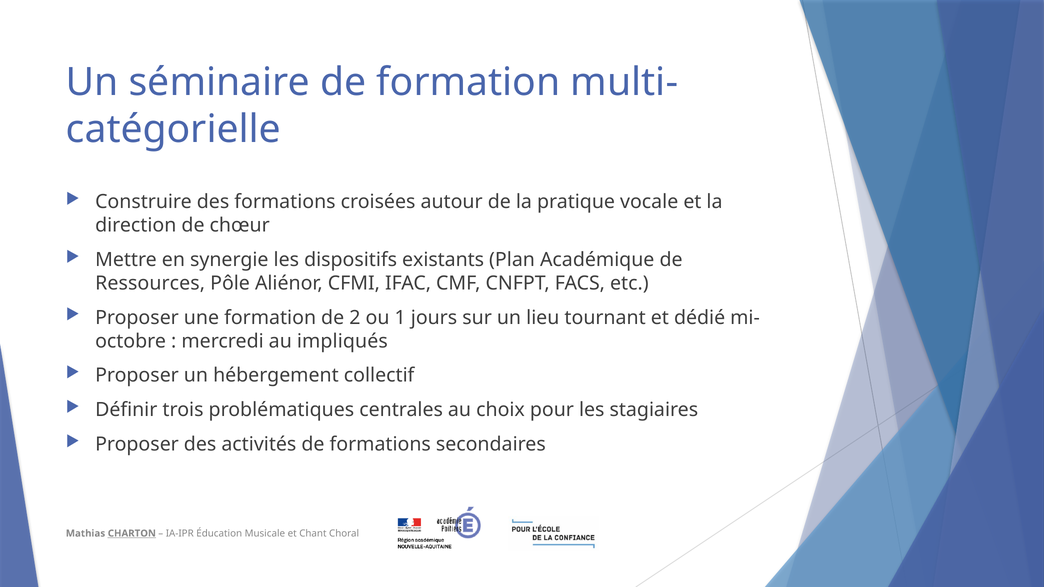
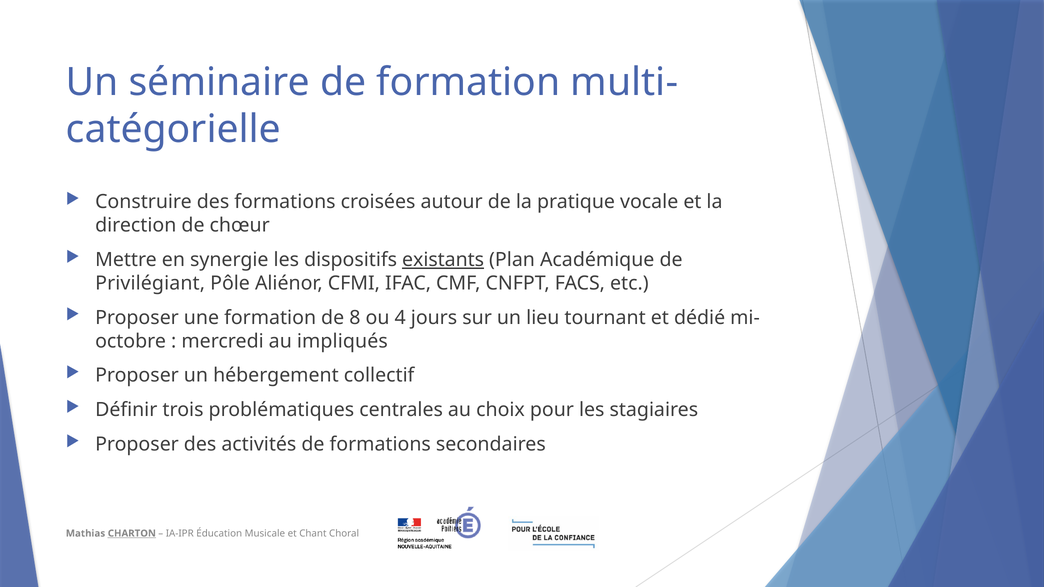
existants underline: none -> present (443, 260)
Ressources: Ressources -> Privilégiant (150, 283)
2: 2 -> 8 (355, 318)
1: 1 -> 4 (400, 318)
